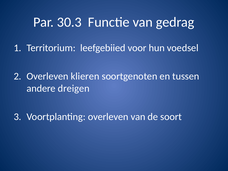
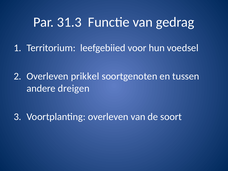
30.3: 30.3 -> 31.3 (69, 22)
klieren: klieren -> prikkel (85, 76)
